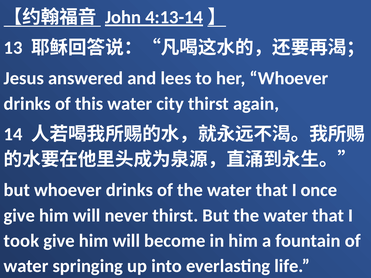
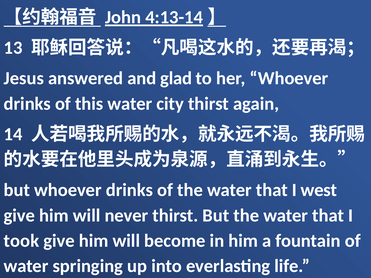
lees: lees -> glad (176, 78)
once: once -> west (319, 190)
